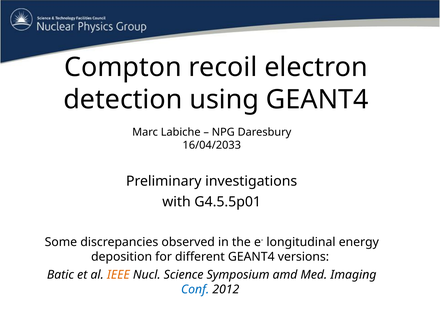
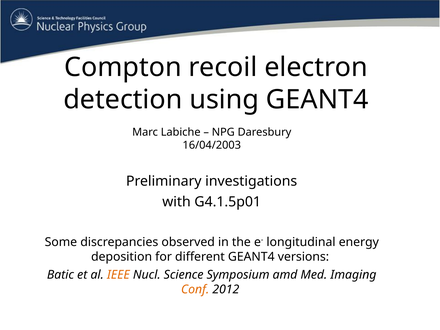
16/04/2033: 16/04/2033 -> 16/04/2003 (212, 145)
G4.5.5p01: G4.5.5p01 -> G4.1.5p01 (228, 202)
Conf colour: blue -> orange (195, 290)
